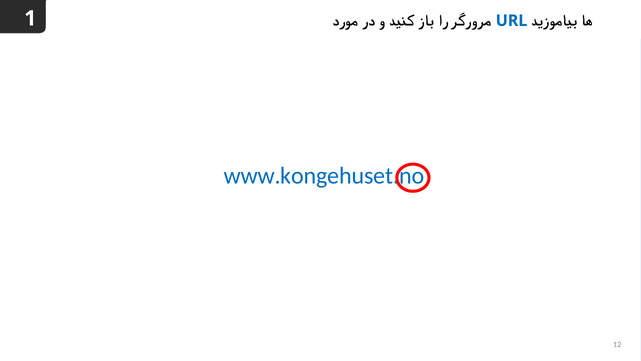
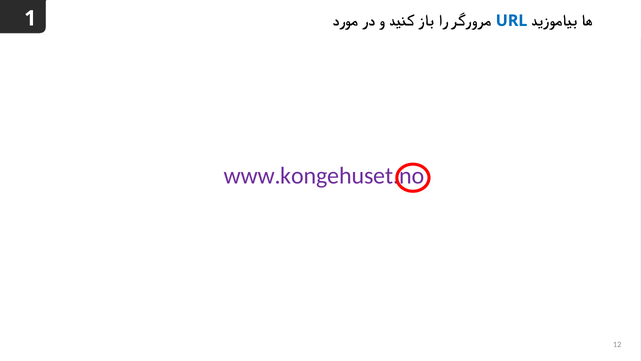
www.kongehuset.no colour: blue -> purple (324, 176)
